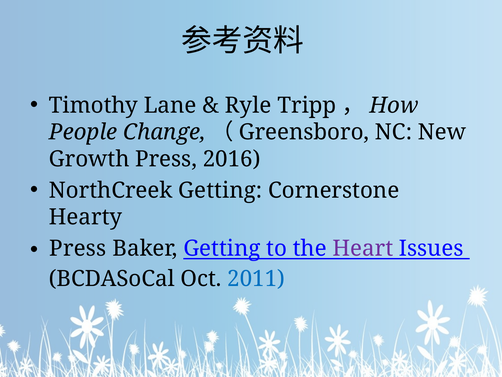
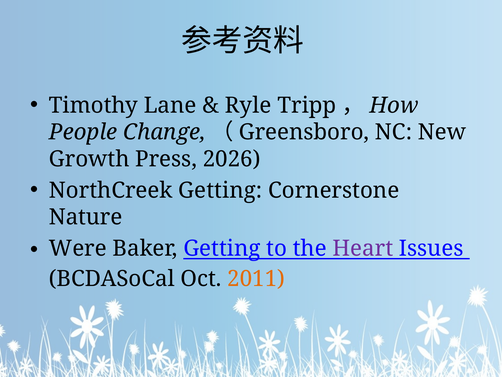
2016: 2016 -> 2026 (232, 159)
Hearty: Hearty -> Nature (86, 217)
Press: Press -> Were (78, 248)
2011 colour: blue -> orange (256, 279)
